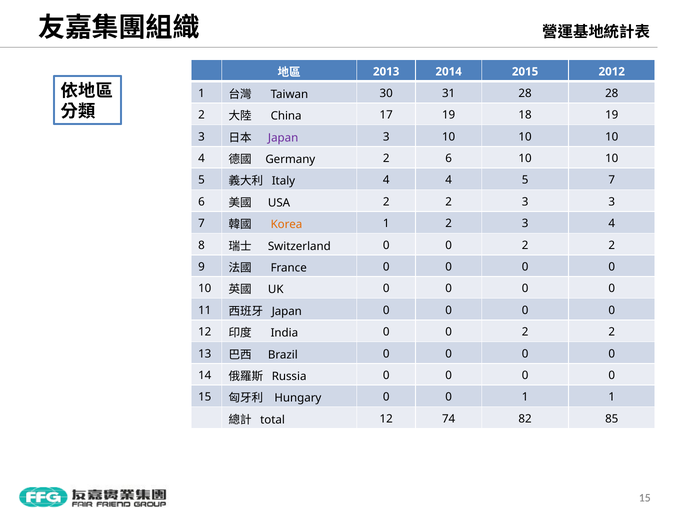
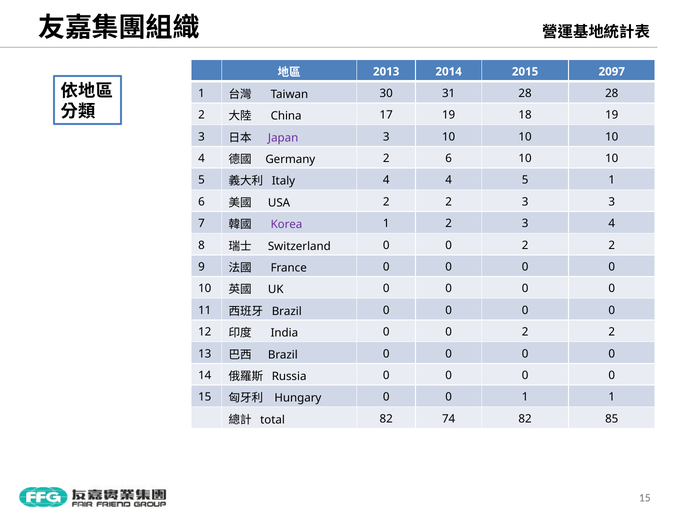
2012: 2012 -> 2097 (612, 72)
5 7: 7 -> 1 (612, 180)
Korea colour: orange -> purple (286, 224)
Japan: Japan -> Brazil (287, 311)
total 12: 12 -> 82 (386, 419)
